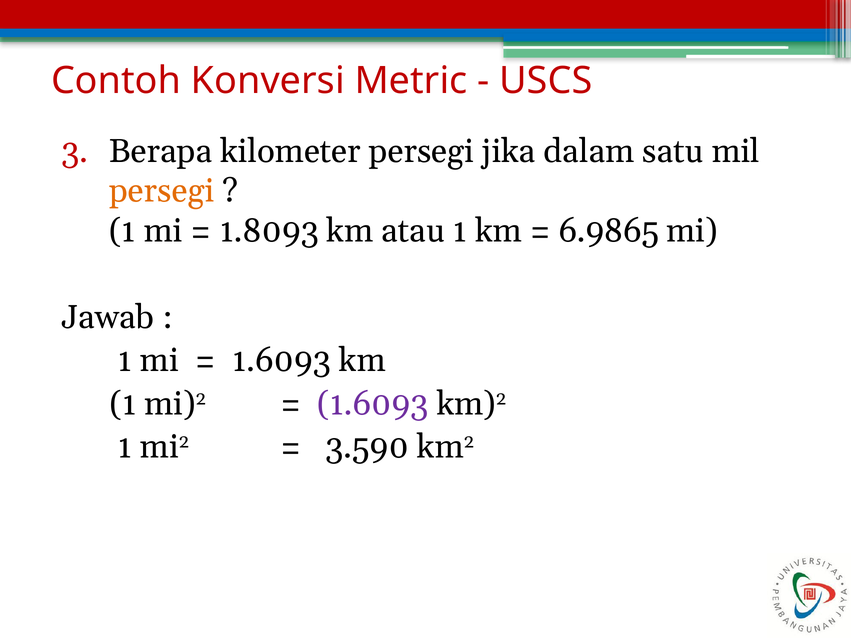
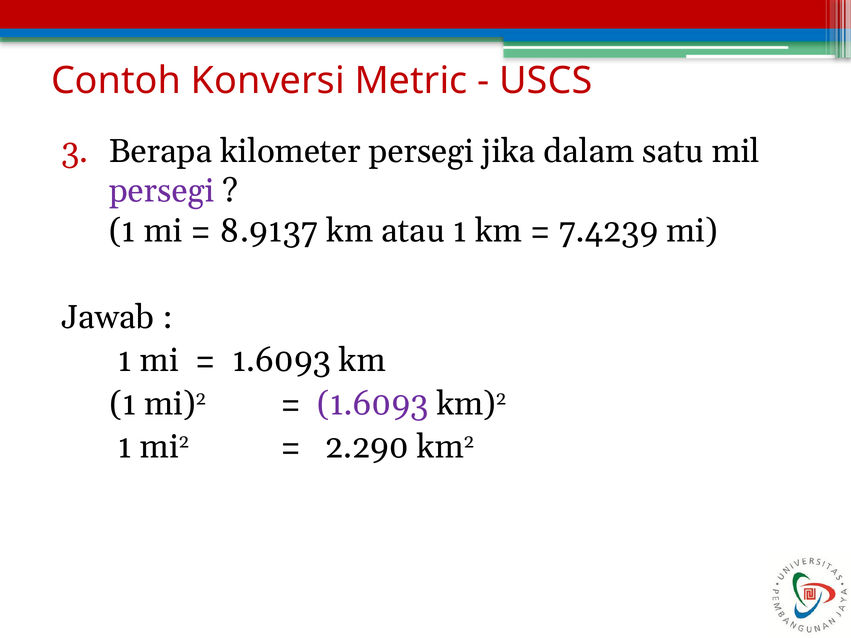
persegi colour: orange -> purple (162, 191)
1.8093: 1.8093 -> 8.9137 (269, 231)
6.9865: 6.9865 -> 7.4239 (609, 231)
3.590: 3.590 -> 2.290 (367, 447)
